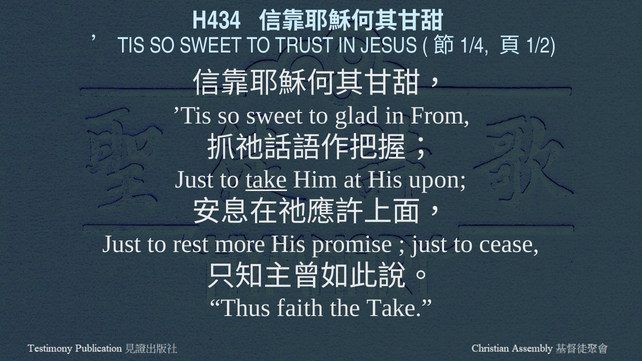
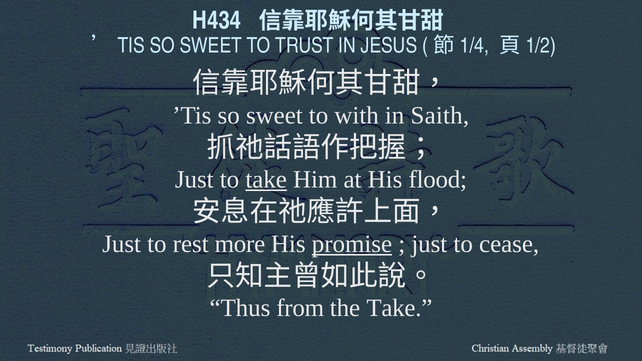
glad: glad -> with (357, 115)
From: From -> Saith (440, 115)
upon: upon -> flood (438, 180)
promise underline: none -> present (352, 244)
faith: faith -> from (300, 308)
